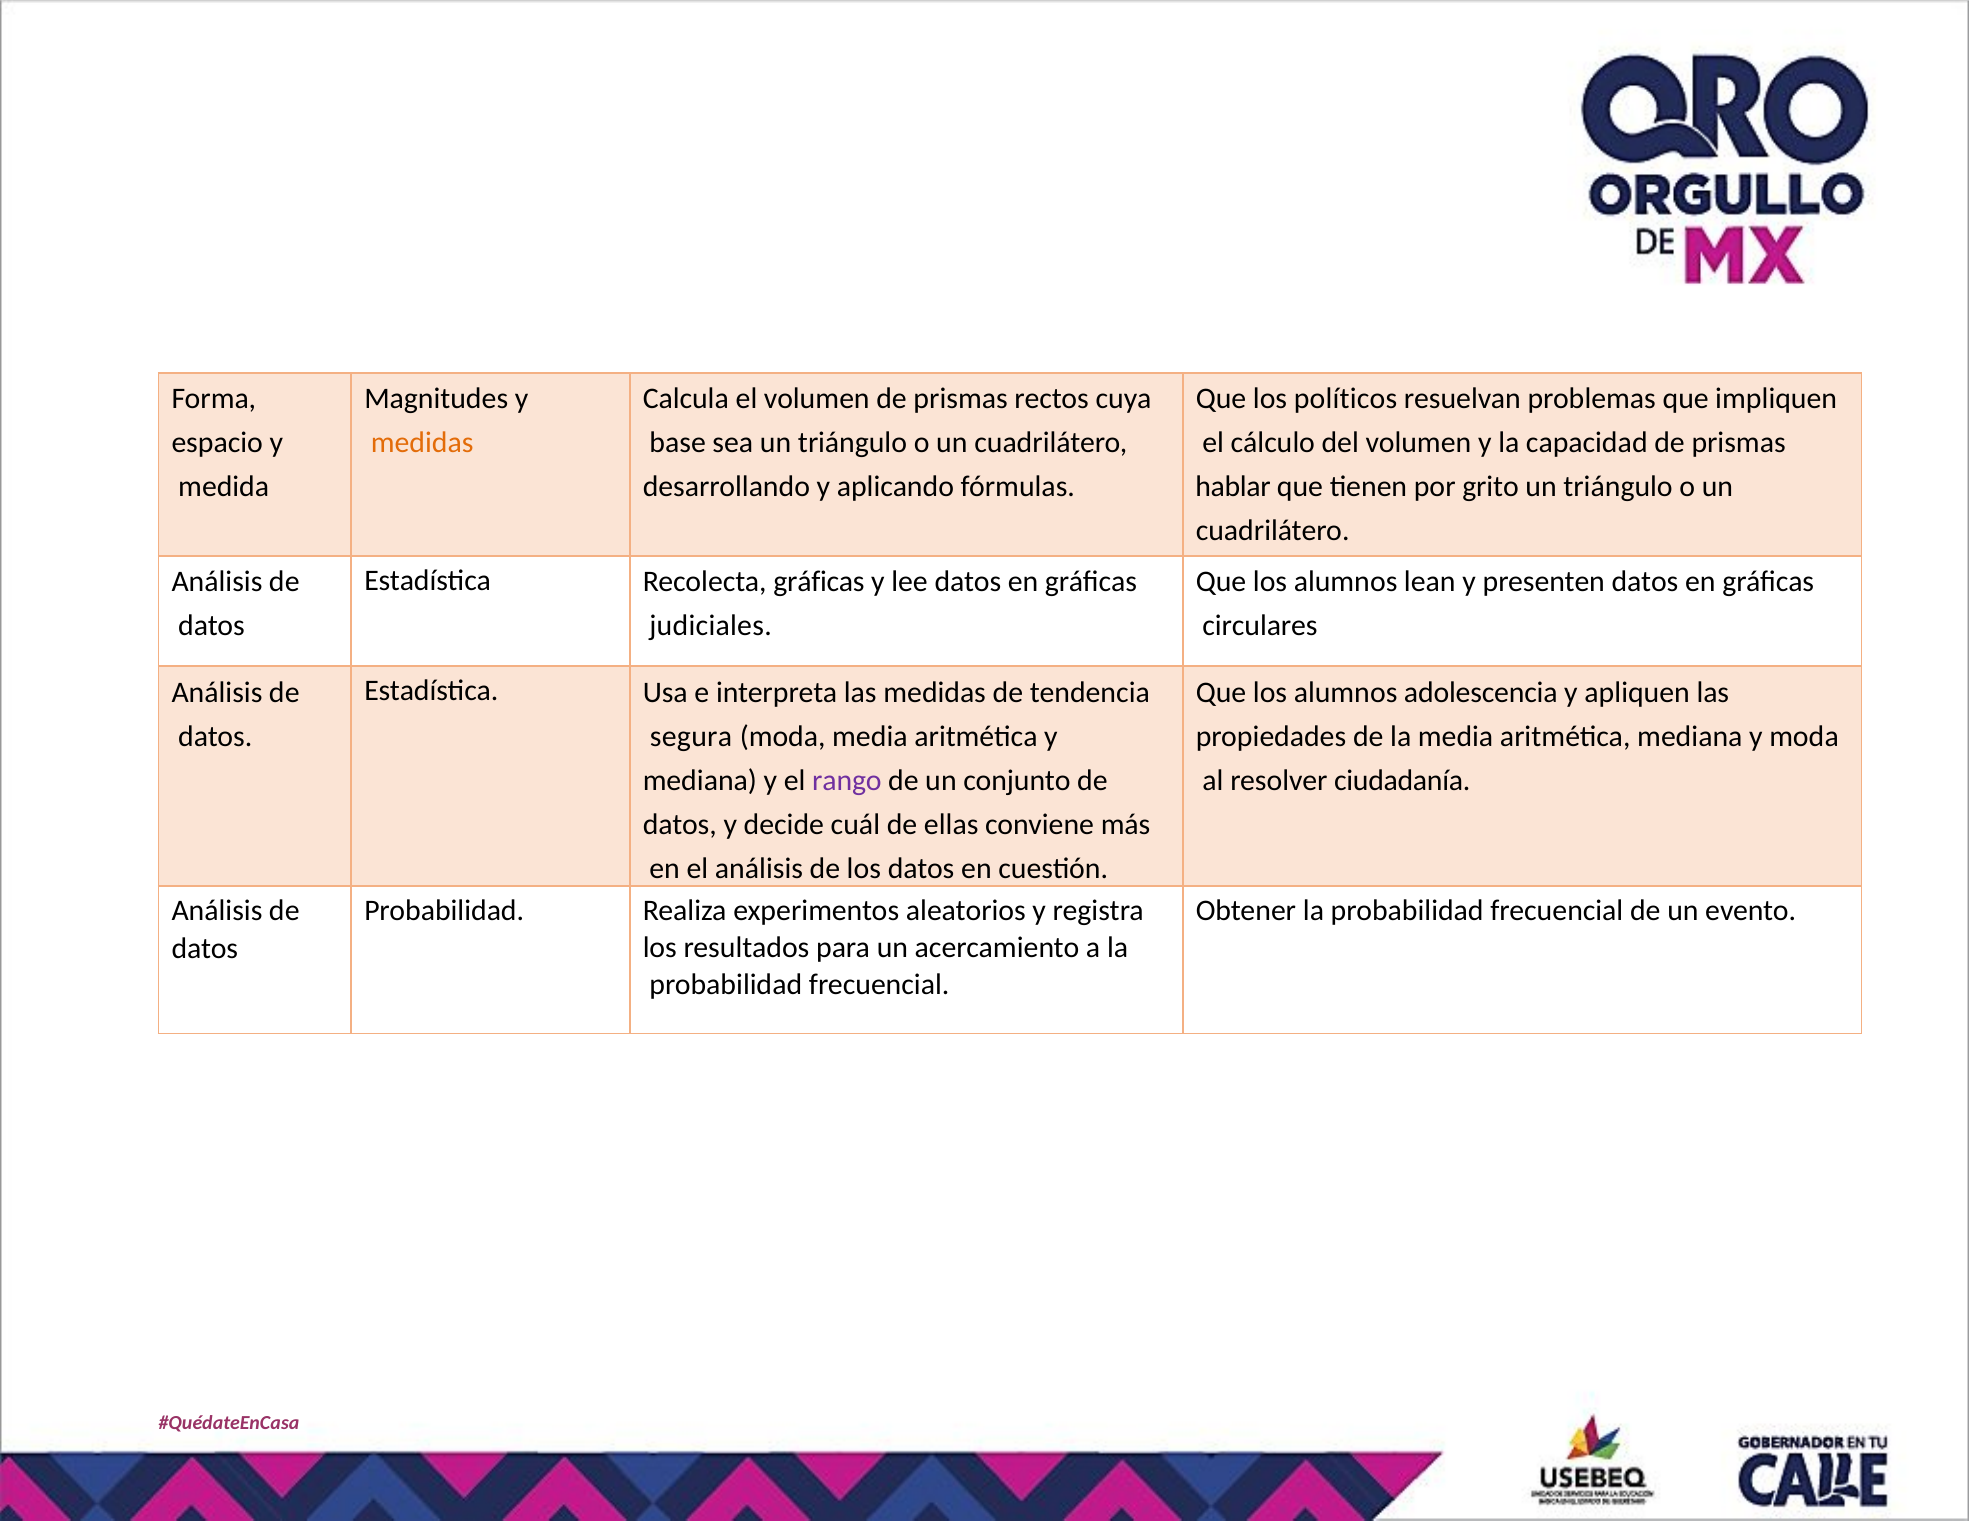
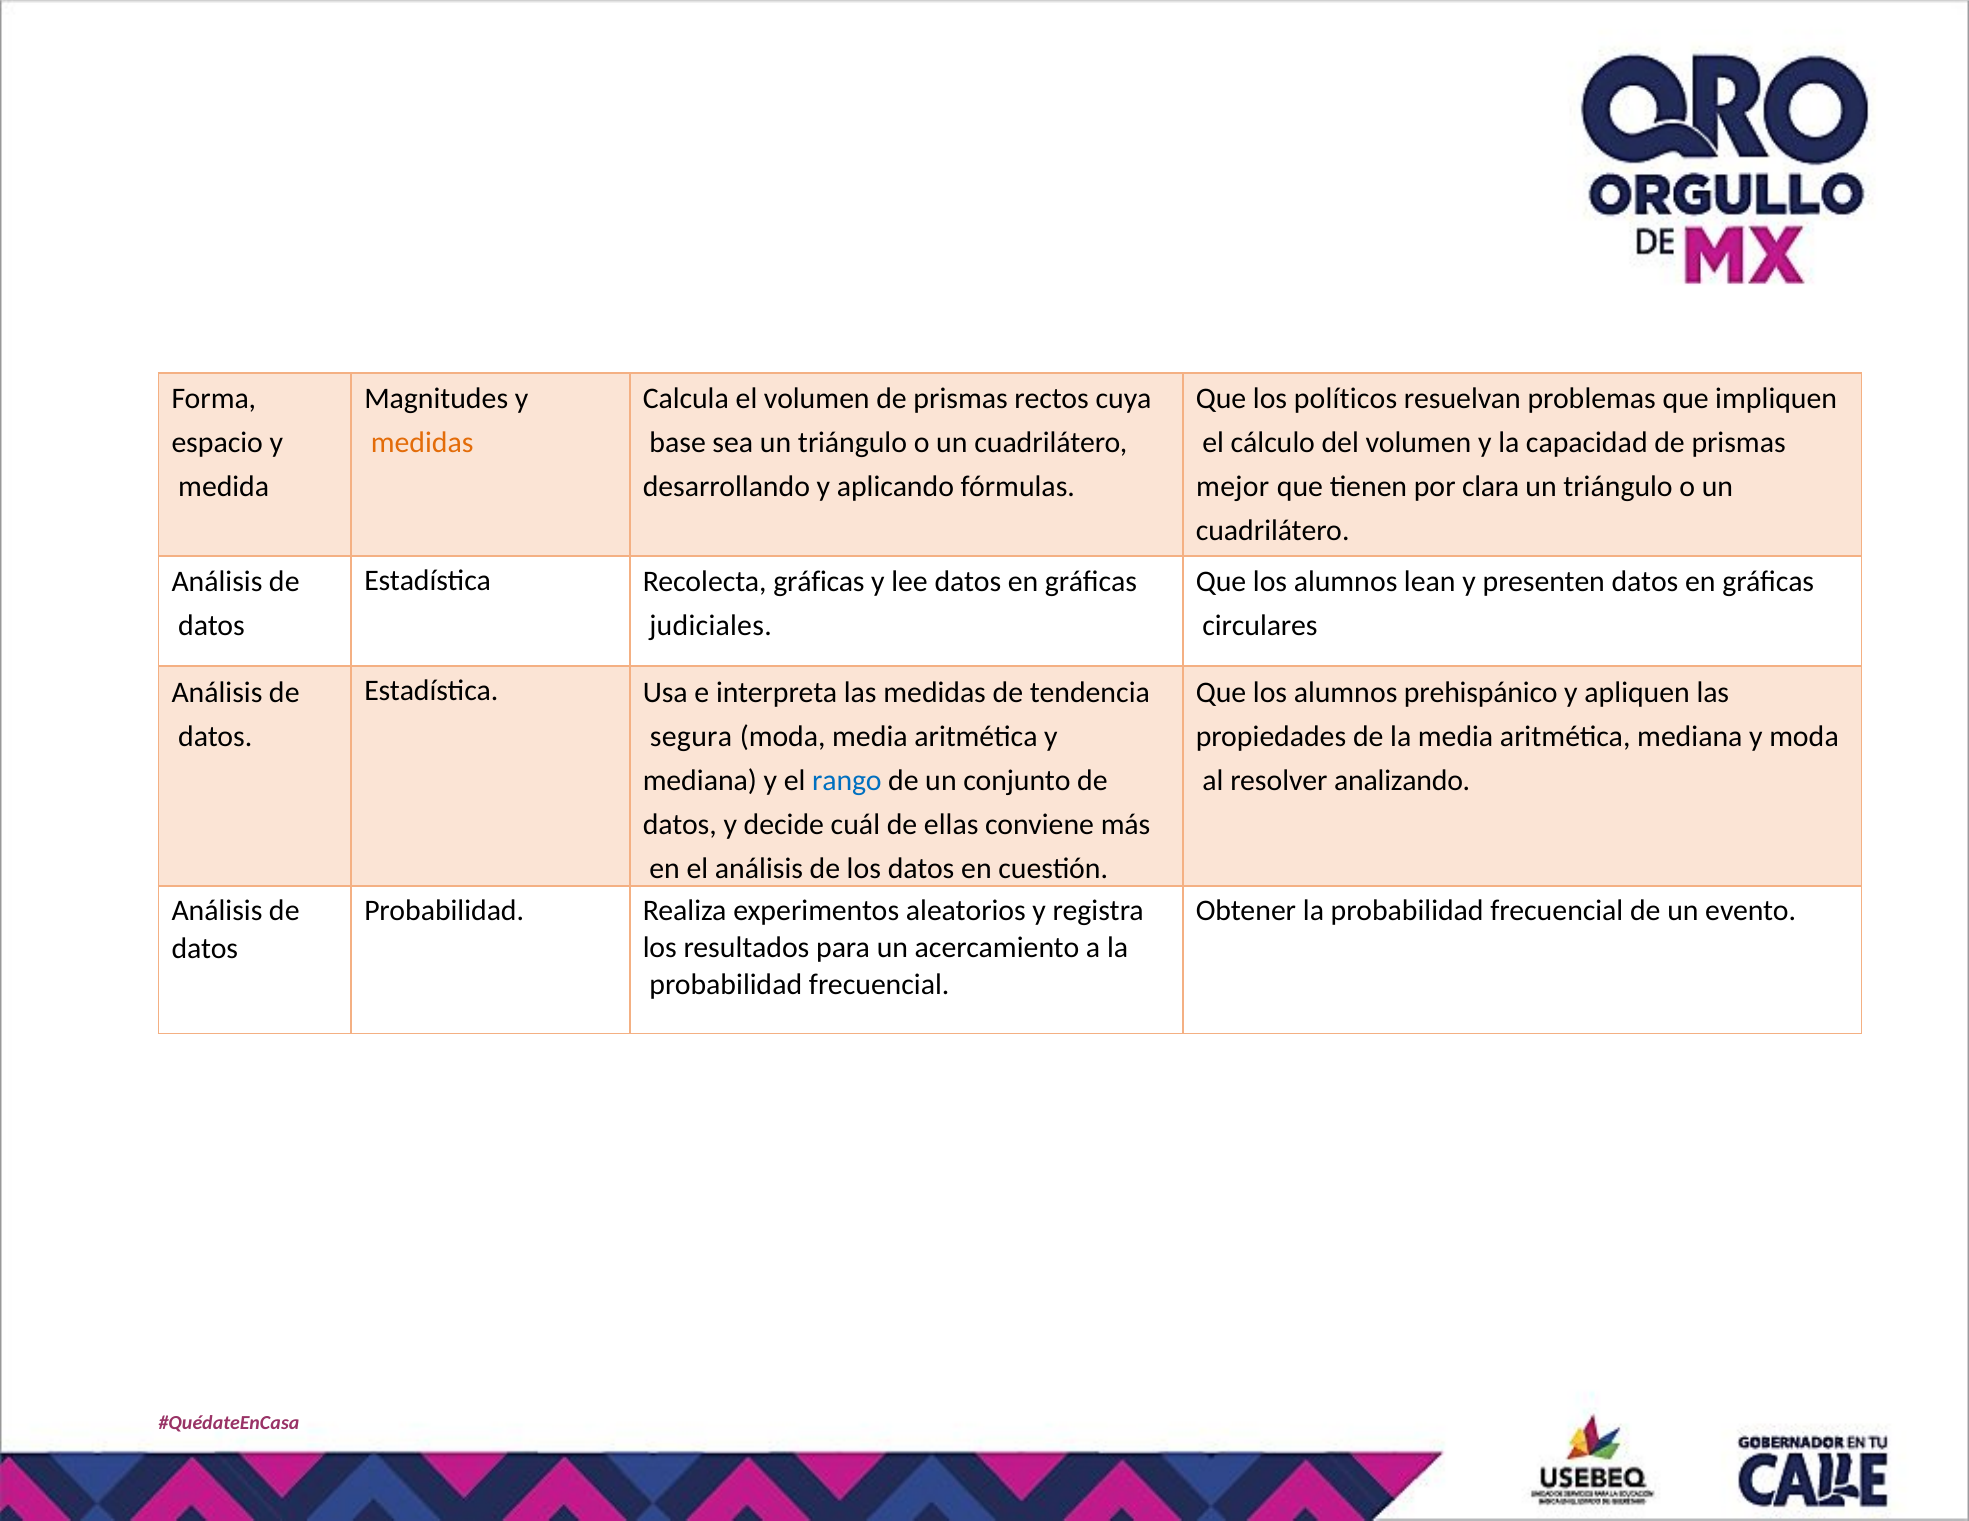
hablar: hablar -> mejor (1233, 487)
grito: grito -> clara (1491, 487)
adolescencia: adolescencia -> prehispánico (1481, 693)
rango colour: purple -> blue (847, 781)
ciudadanía: ciudadanía -> analizando (1402, 781)
